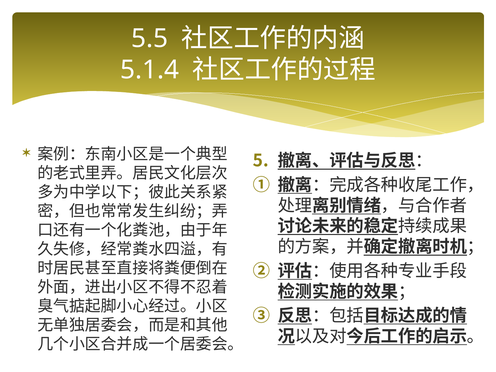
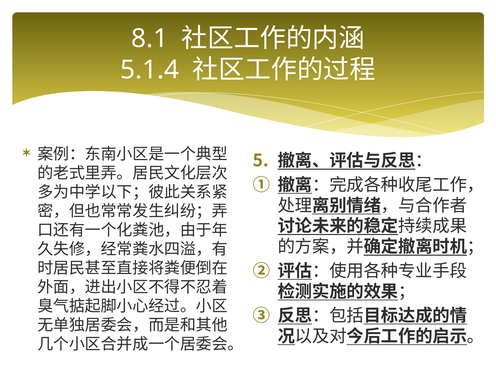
5.5: 5.5 -> 8.1 (150, 38)
